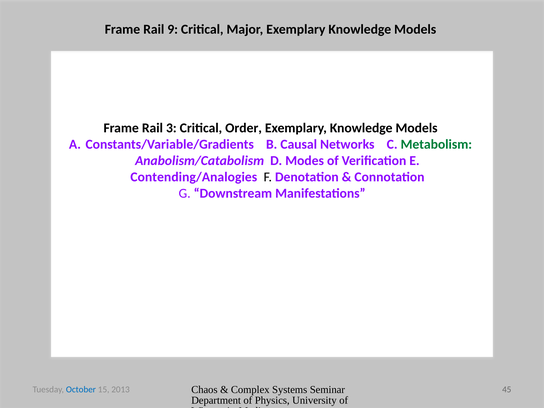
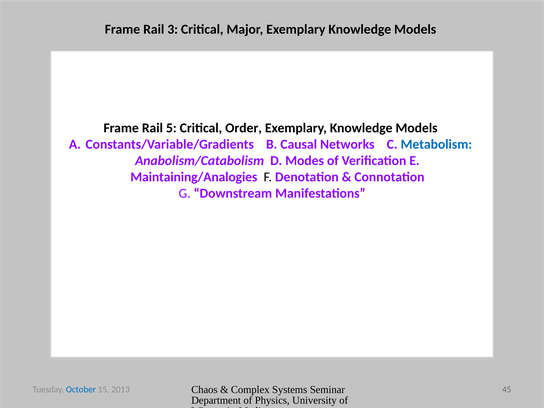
9: 9 -> 3 (173, 29)
3: 3 -> 5 (171, 128)
Metabolism colour: green -> blue (436, 144)
Contending/Analogies: Contending/Analogies -> Maintaining/Analogies (194, 177)
